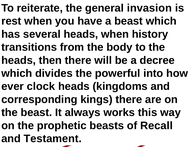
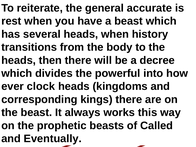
invasion: invasion -> accurate (149, 8)
Recall: Recall -> Called (157, 126)
Testament: Testament -> Eventually (53, 139)
